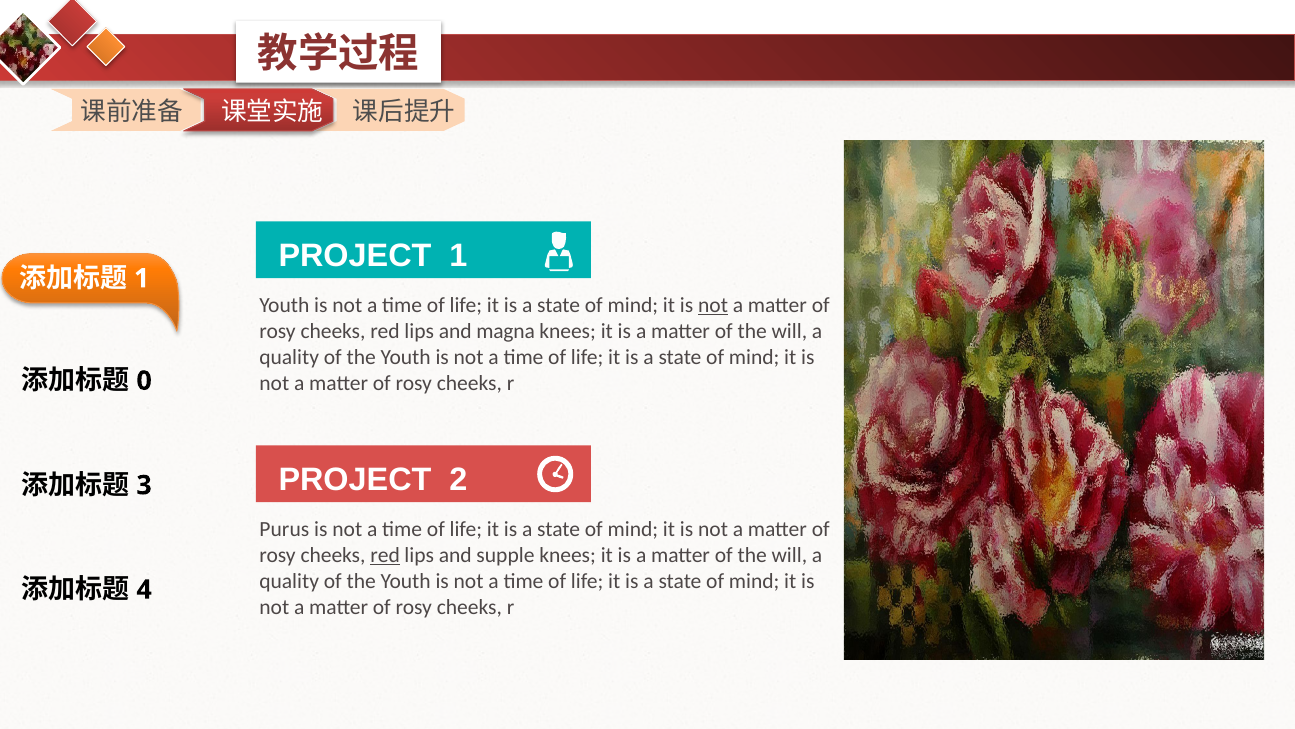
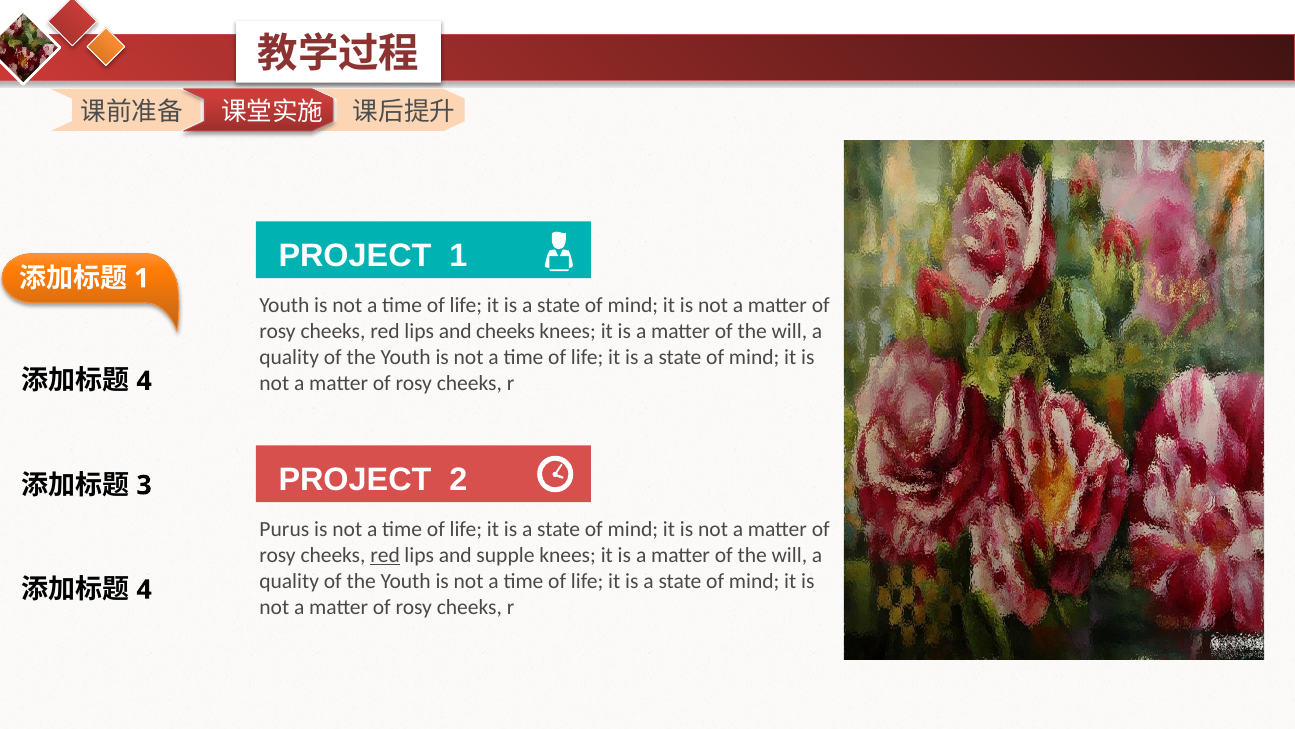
not underline: present -> none (713, 305)
and magna: magna -> cheeks (506, 331)
0: 0 -> 4 (144, 381)
